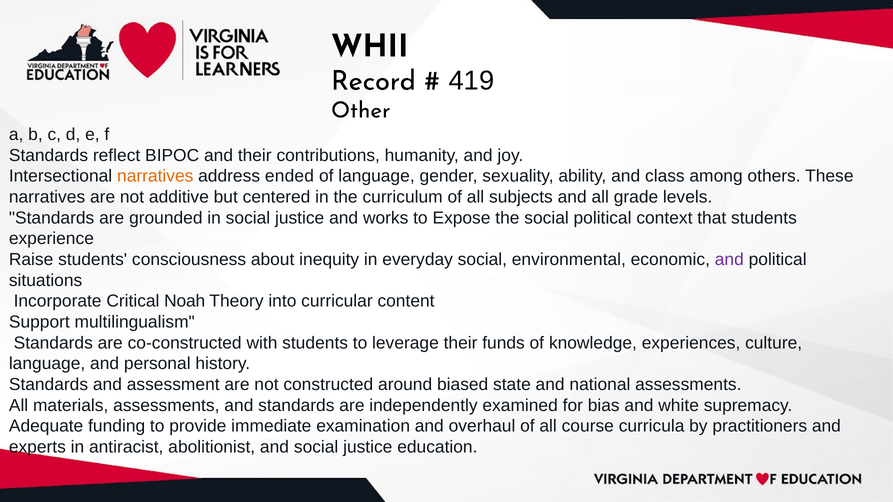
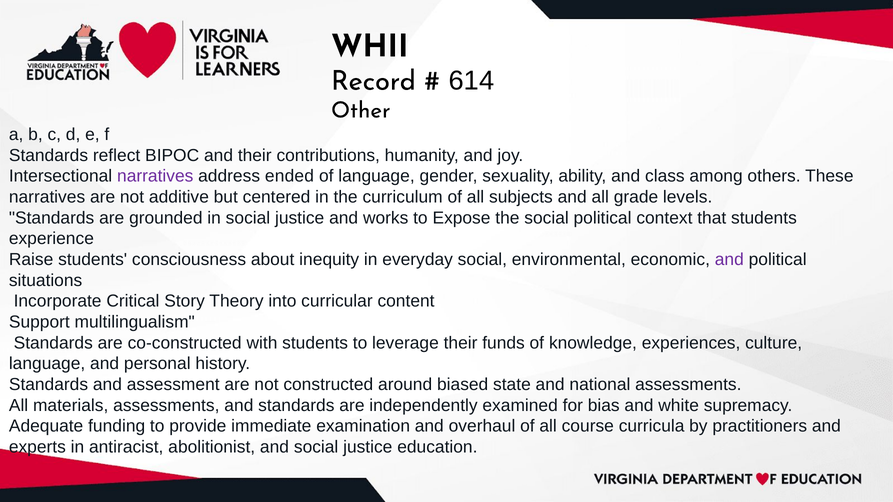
419: 419 -> 614 (472, 81)
narratives colour: orange -> purple (155, 176)
Noah: Noah -> Story (185, 301)
